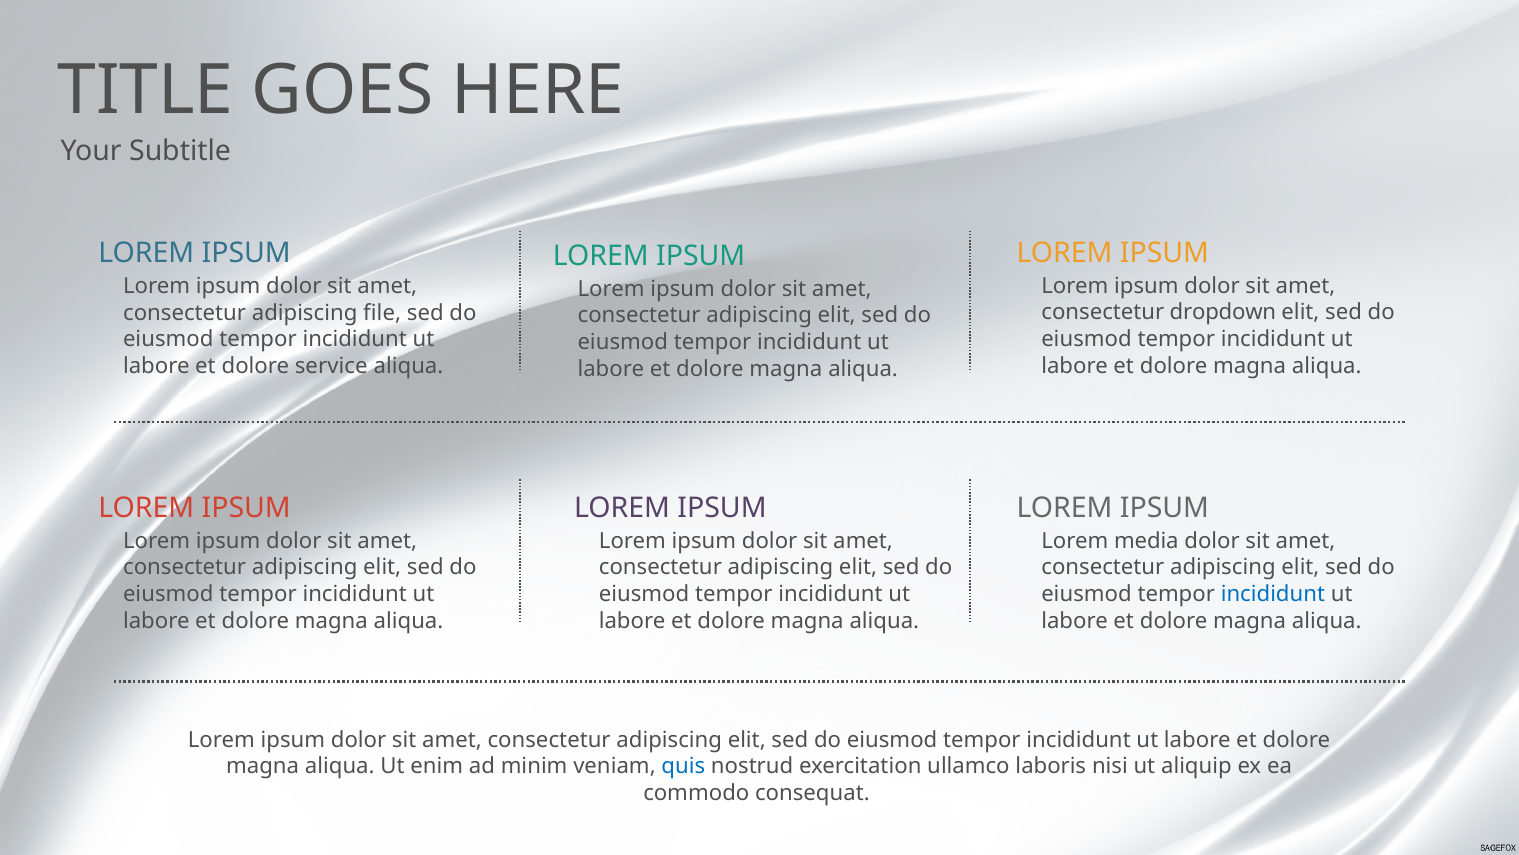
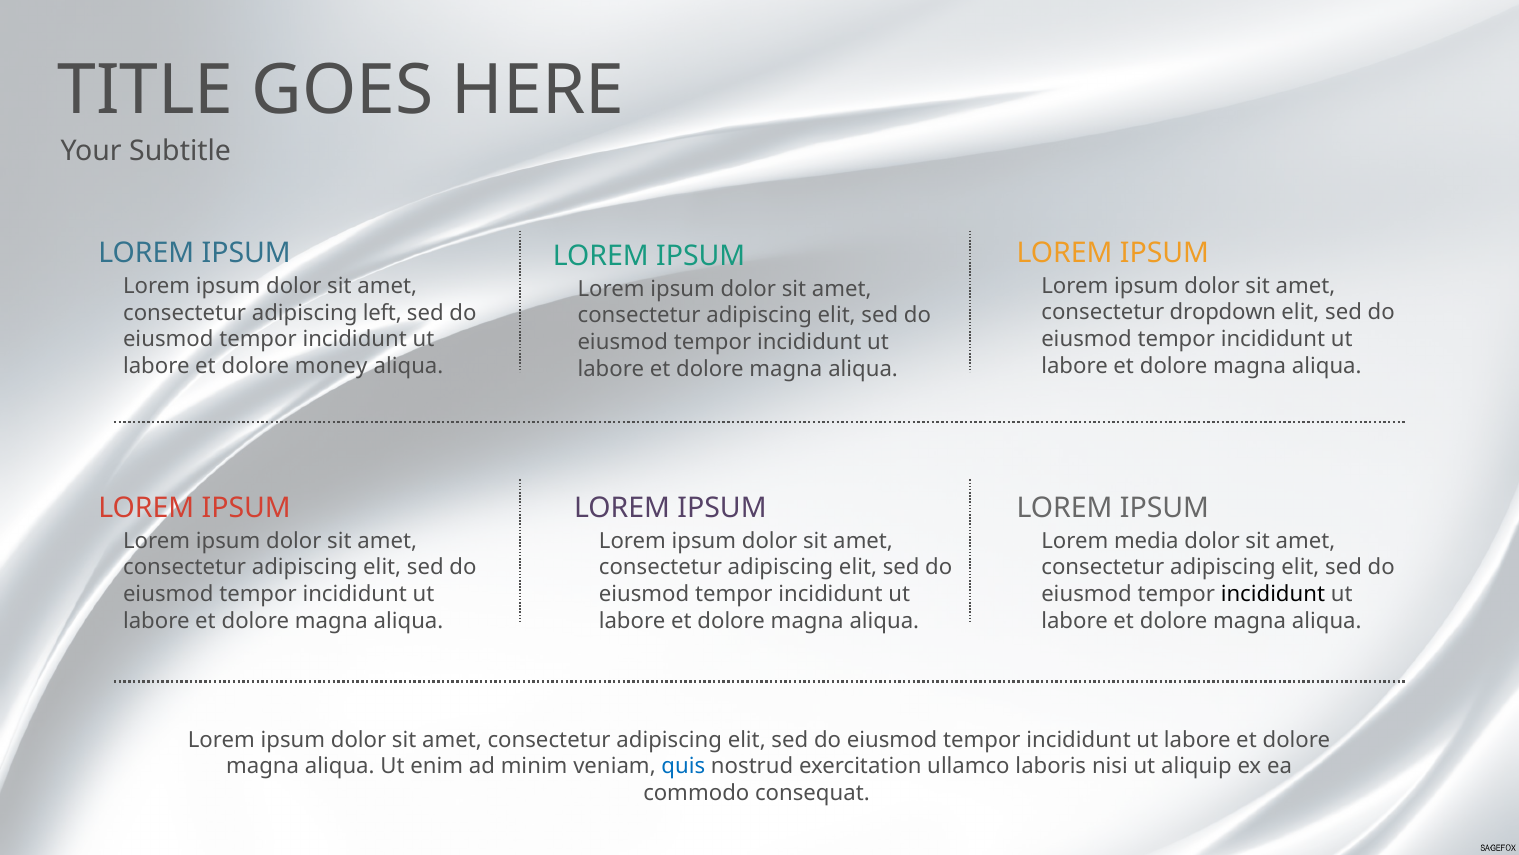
file: file -> left (382, 313)
service: service -> money (331, 366)
incididunt colour: blue -> black (1273, 594)
